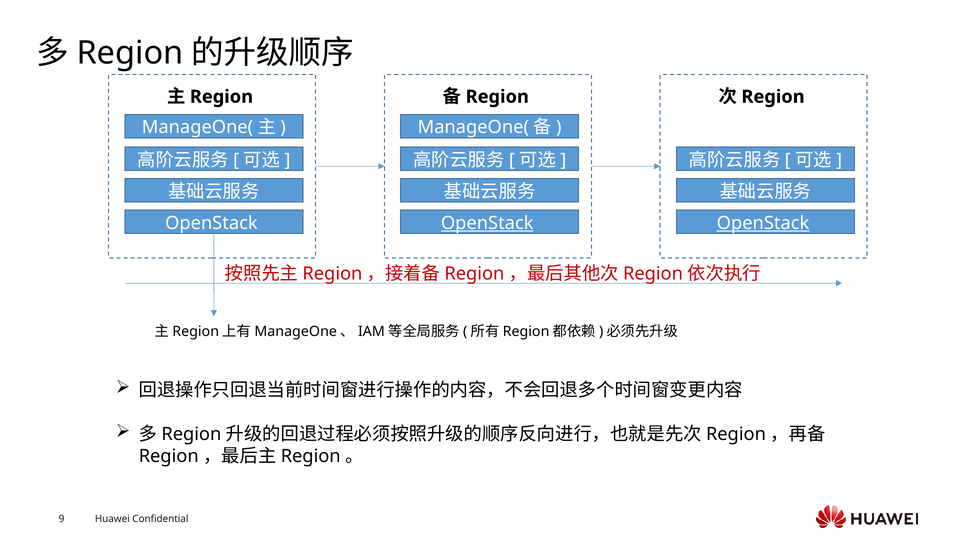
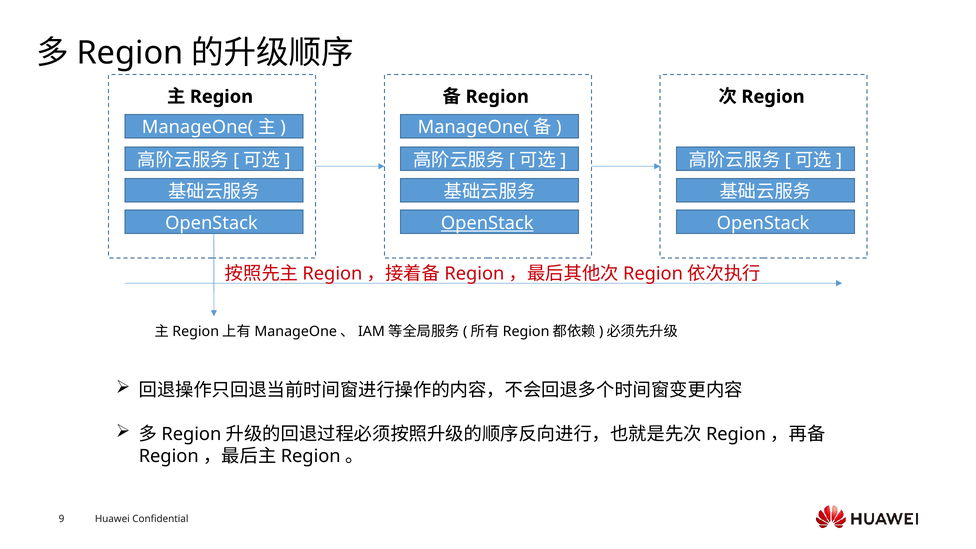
OpenStack underline: present -> none (763, 223)
